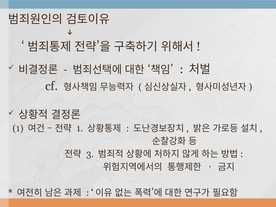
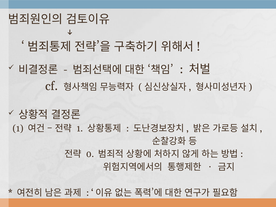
3: 3 -> 0 (90, 154)
